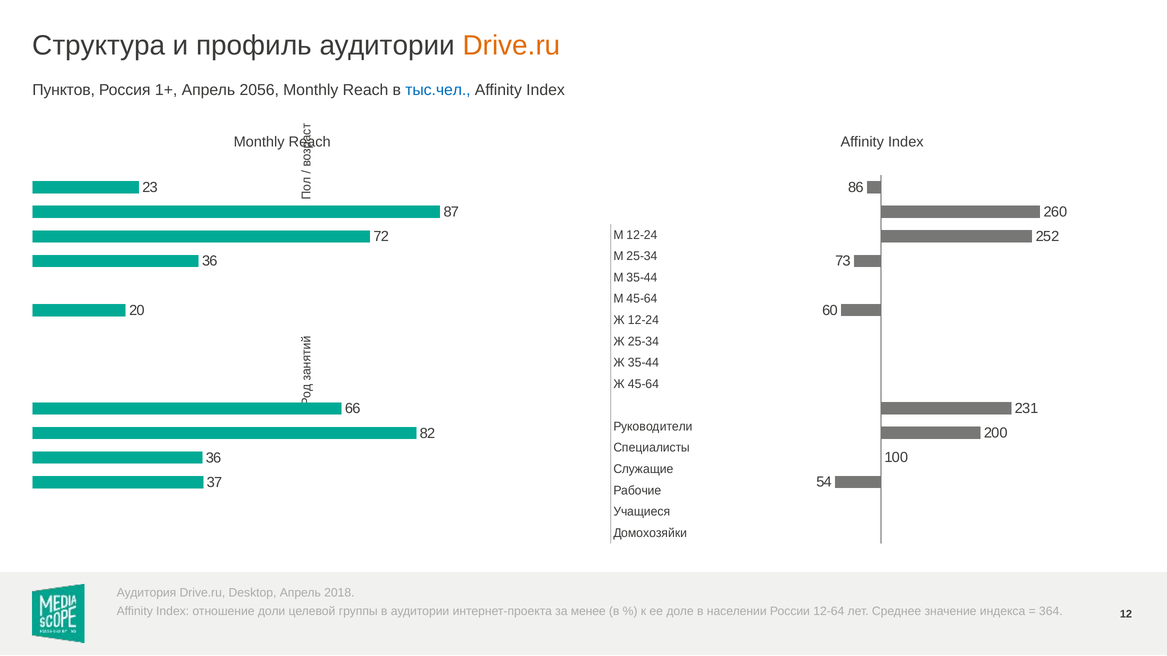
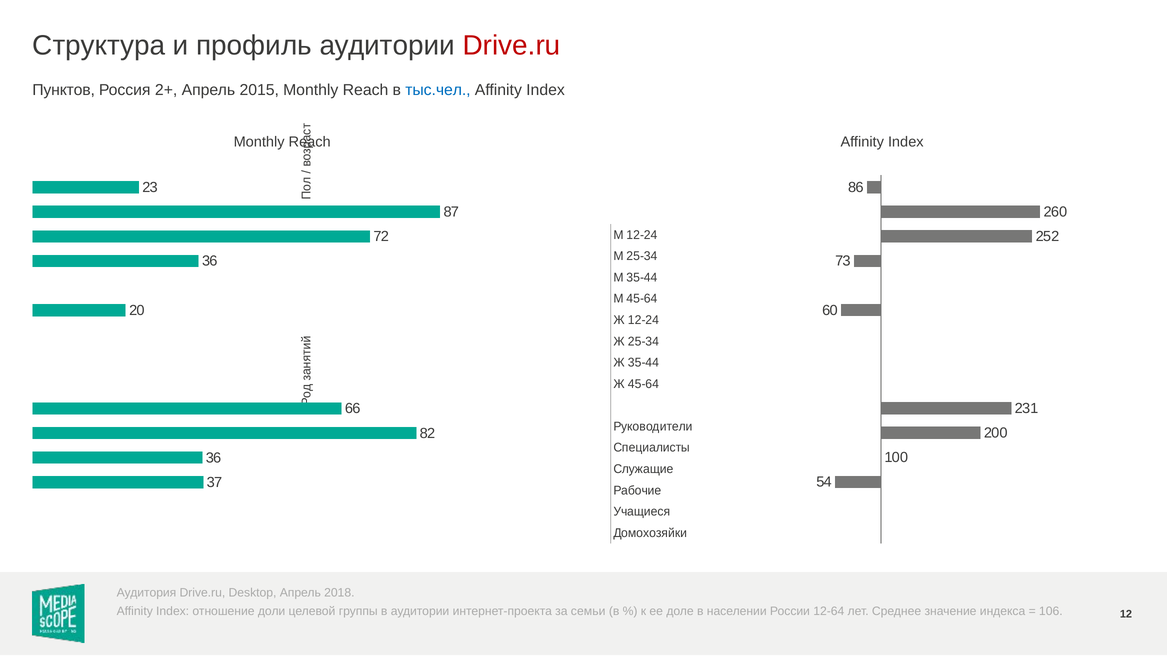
Drive.ru colour: orange -> red (512, 46)
1+: 1+ -> 2+ (166, 90)
2056: 2056 -> 2015 (259, 90)
менее: менее -> семьи (588, 612)
364: 364 -> 106 (1051, 612)
